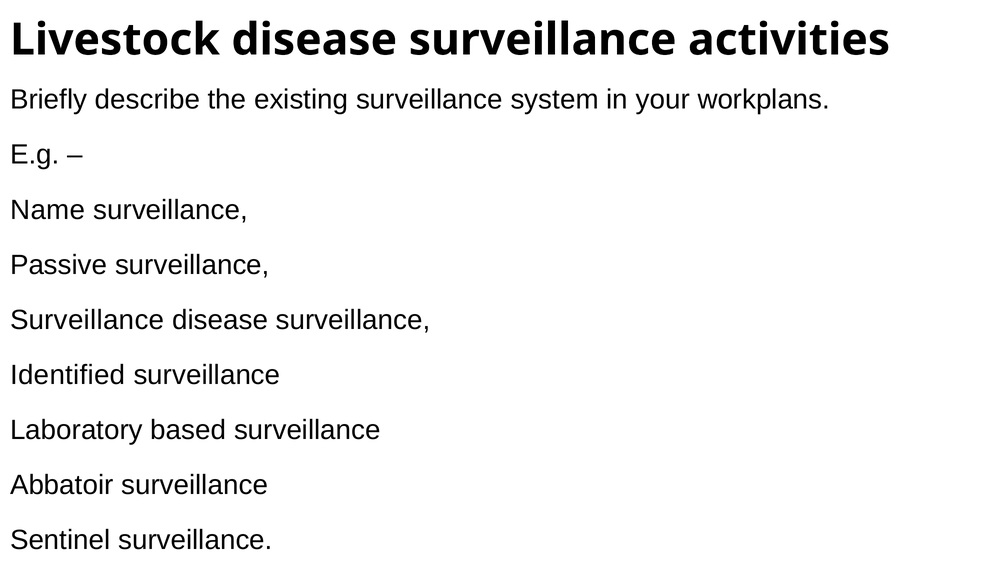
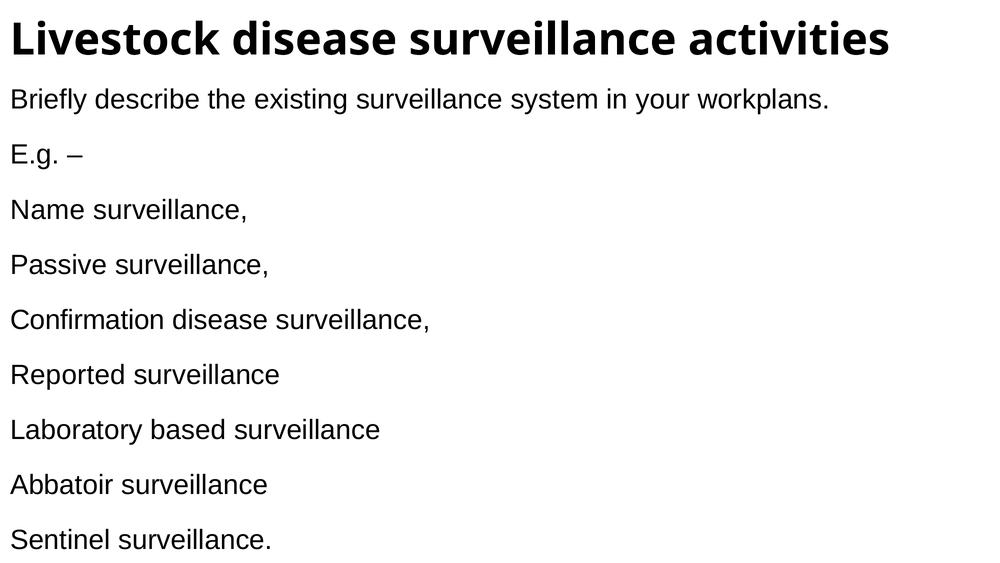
Surveillance: Surveillance -> Confirmation (87, 320)
Identified: Identified -> Reported (68, 375)
